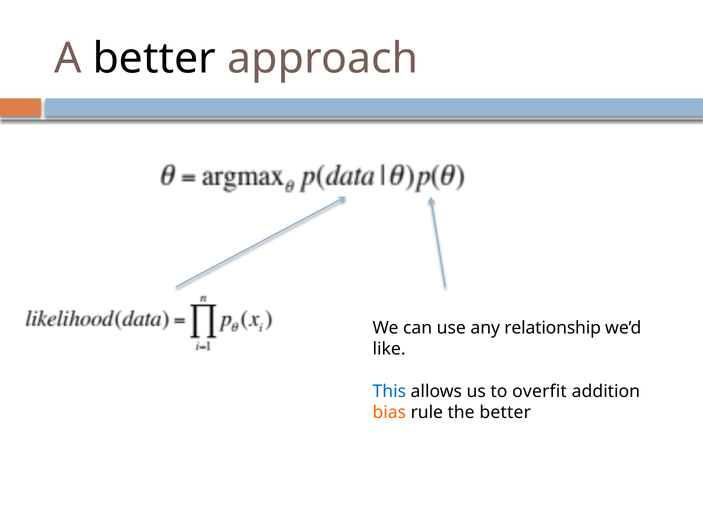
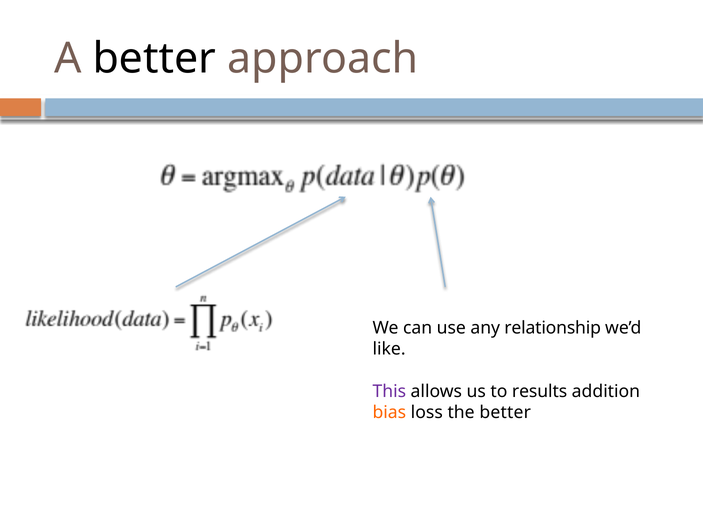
This colour: blue -> purple (389, 392)
overfit: overfit -> results (540, 392)
rule: rule -> loss (427, 413)
